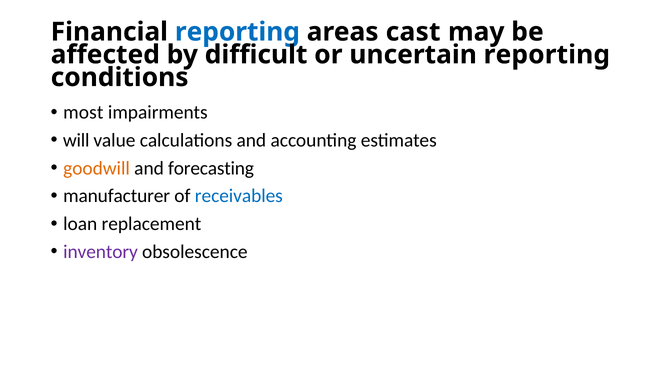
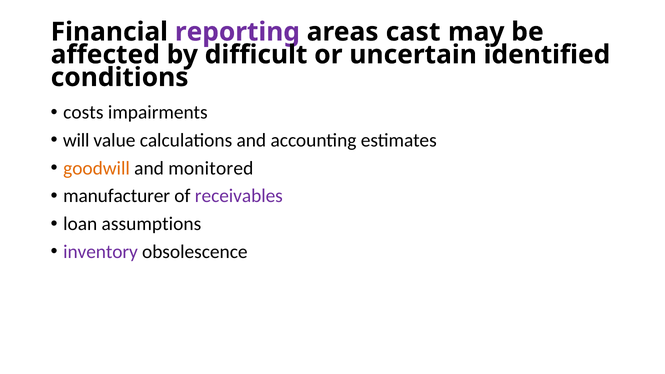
reporting colour: blue -> purple (237, 32)
uncertain reporting: reporting -> identified (547, 55)
most: most -> costs (83, 112)
forecasting: forecasting -> monitored (211, 168)
receivables colour: blue -> purple (239, 196)
replacement: replacement -> assumptions (151, 224)
